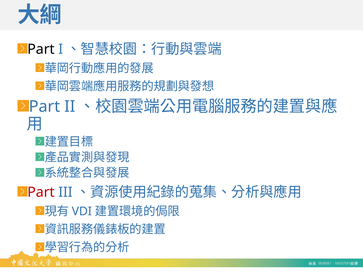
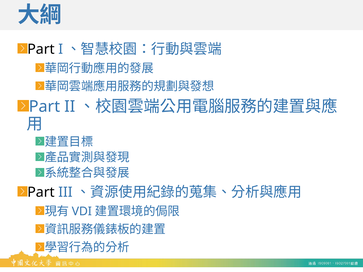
Part colour: red -> black (41, 192)
